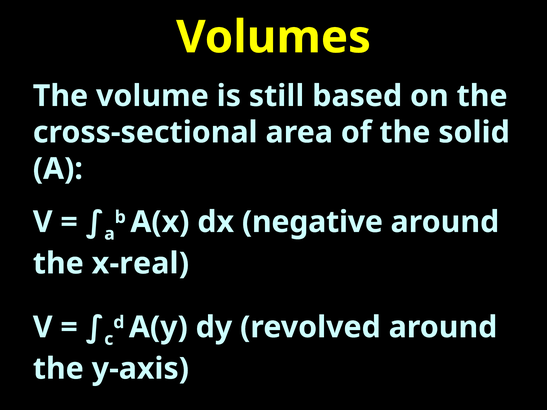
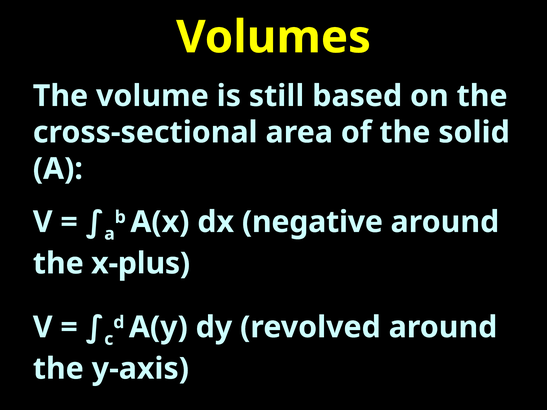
x-real: x-real -> x-plus (141, 264)
